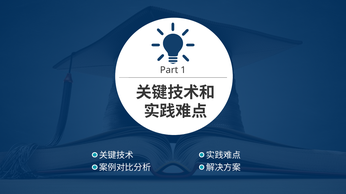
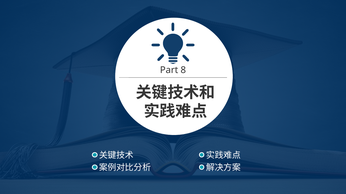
1: 1 -> 8 (183, 70)
